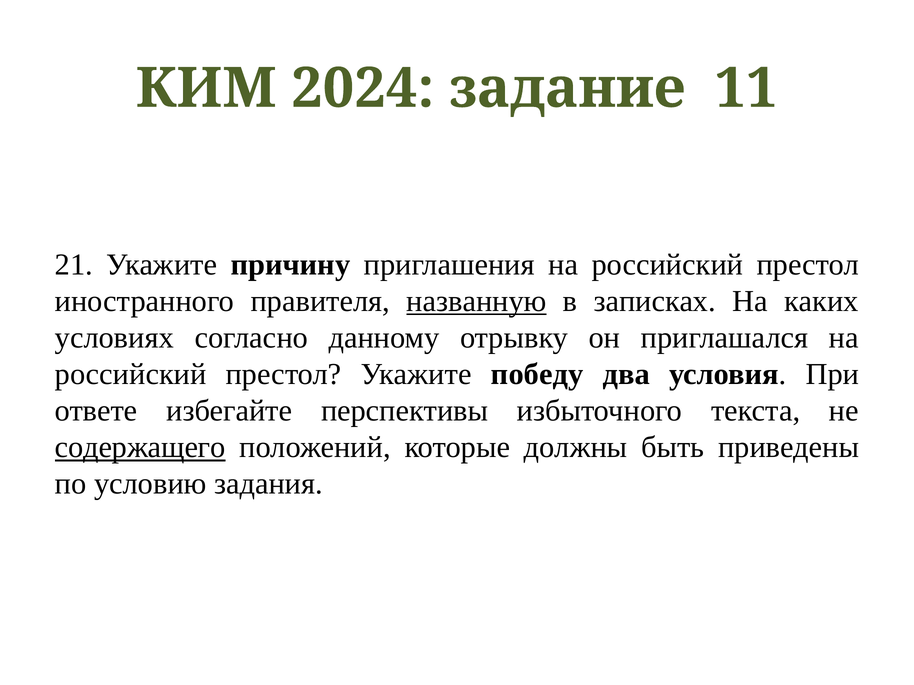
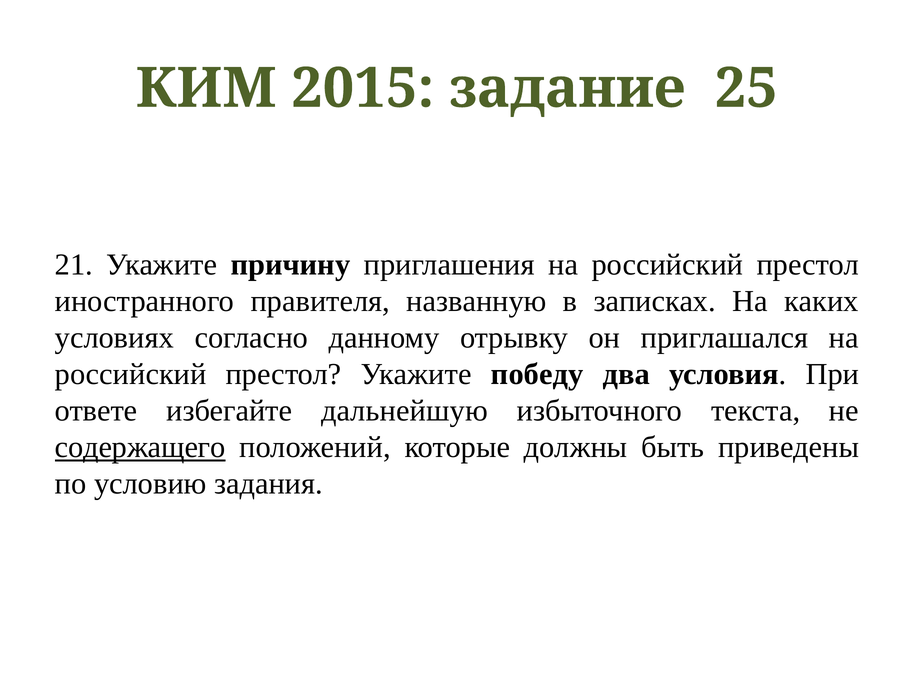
2024: 2024 -> 2015 (363, 88)
11: 11 -> 25 (746, 88)
названную underline: present -> none (476, 301)
перспективы: перспективы -> дальнейшую (404, 411)
